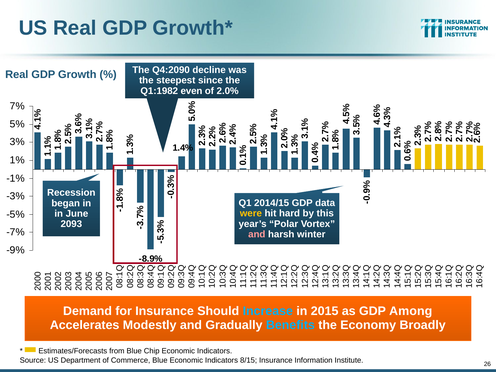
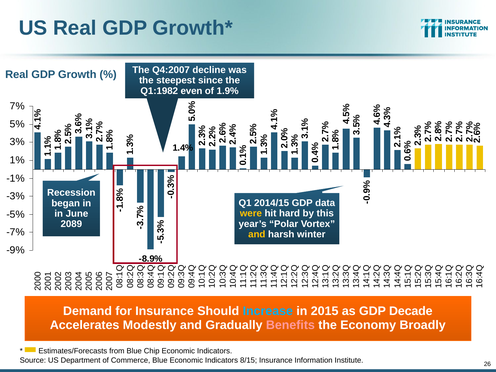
Q4:2090: Q4:2090 -> Q4:2007 (171, 70)
2.0%: 2.0% -> 1.9% (228, 91)
2093: 2093 -> 2089 (71, 224)
and colour: pink -> yellow (257, 234)
Among: Among -> Decade (411, 311)
Benefits colour: light blue -> pink (290, 325)
